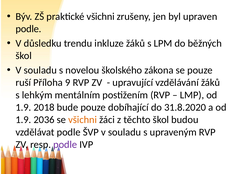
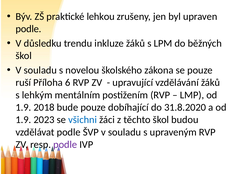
praktické všichni: všichni -> lehkou (101, 17)
9: 9 -> 6 (68, 83)
2036: 2036 -> 2023 (44, 120)
všichni colour: orange -> blue (83, 120)
